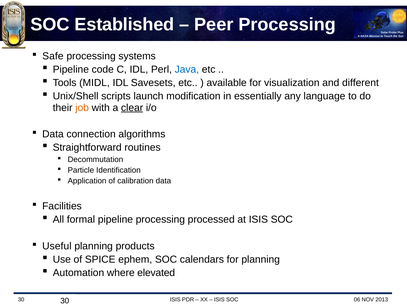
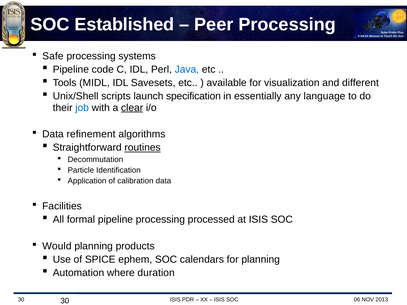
modification: modification -> specification (193, 96)
job colour: orange -> blue (82, 108)
connection: connection -> refinement (91, 134)
routines underline: none -> present (143, 148)
Useful: Useful -> Would (57, 246)
elevated: elevated -> duration (156, 273)
